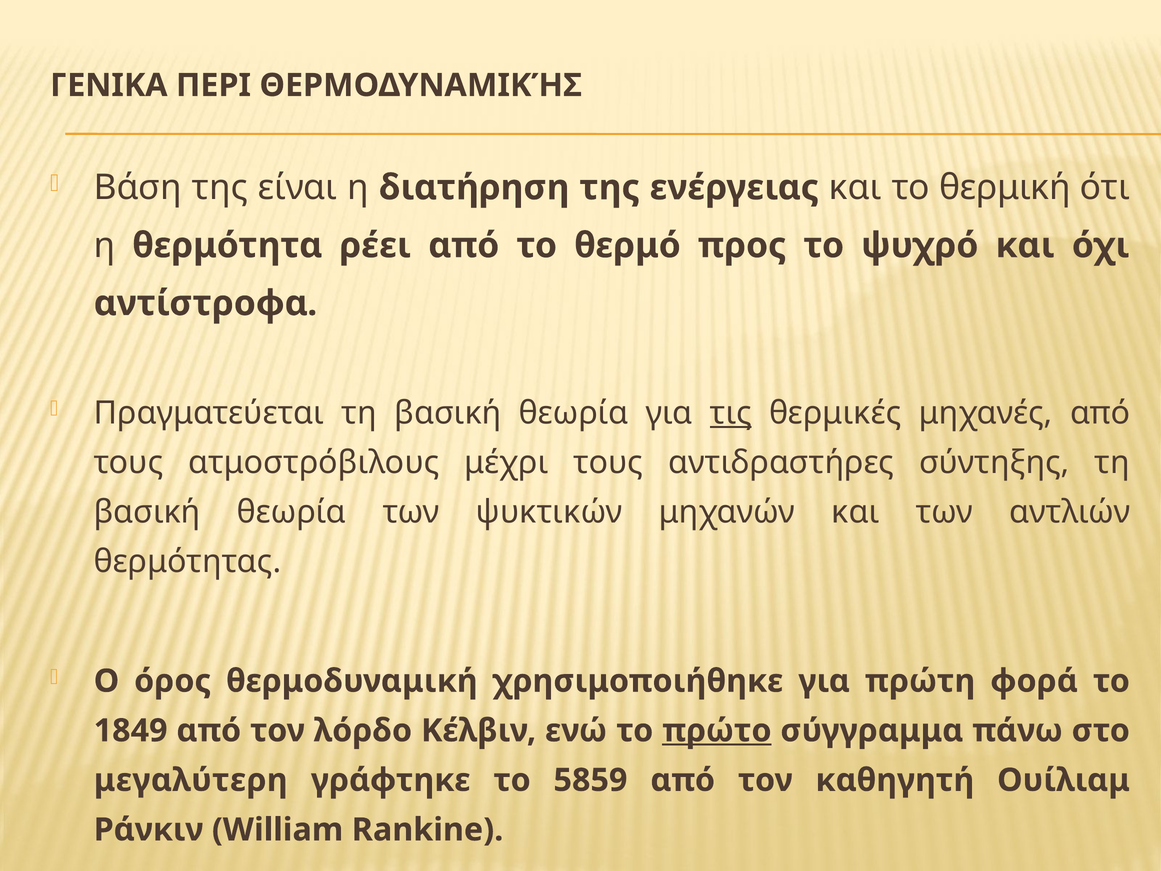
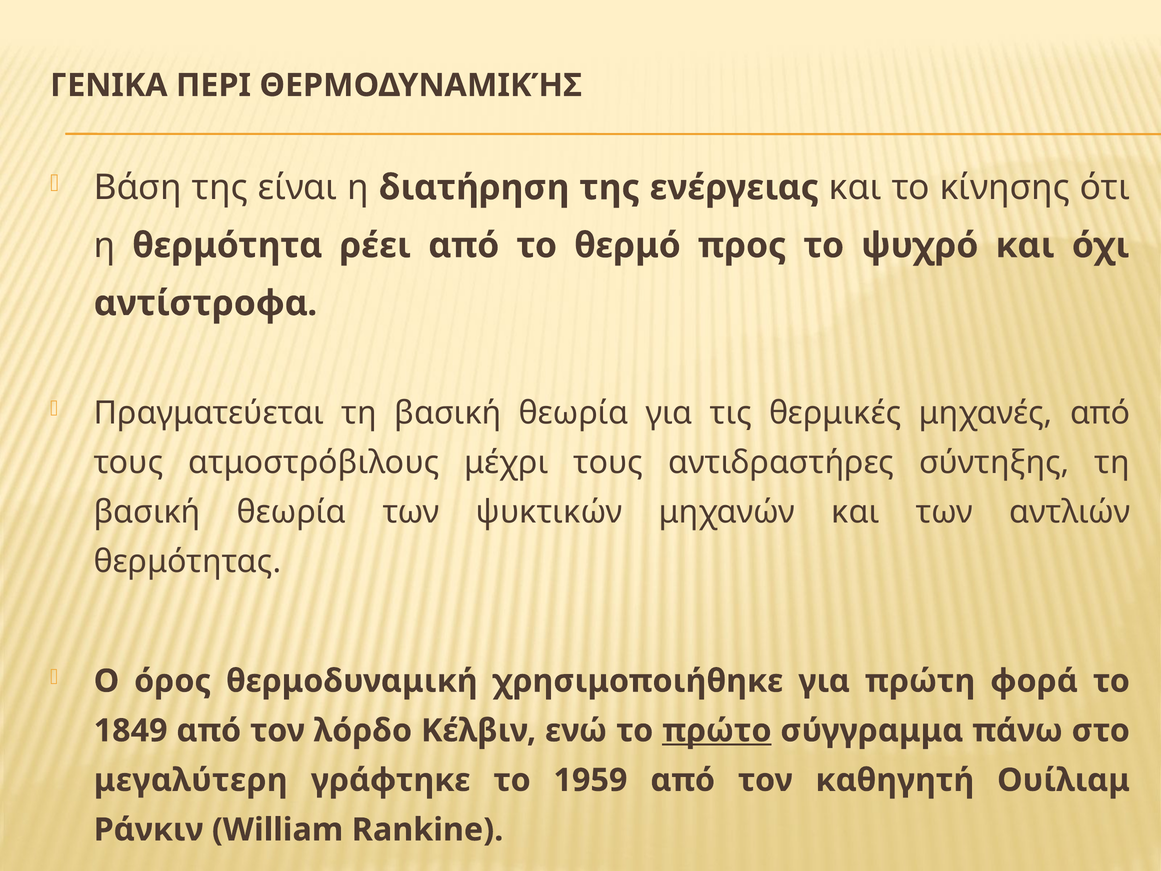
θερμική: θερμική -> κίνησης (1005, 188)
τις underline: present -> none (731, 413)
5859: 5859 -> 1959 (590, 780)
